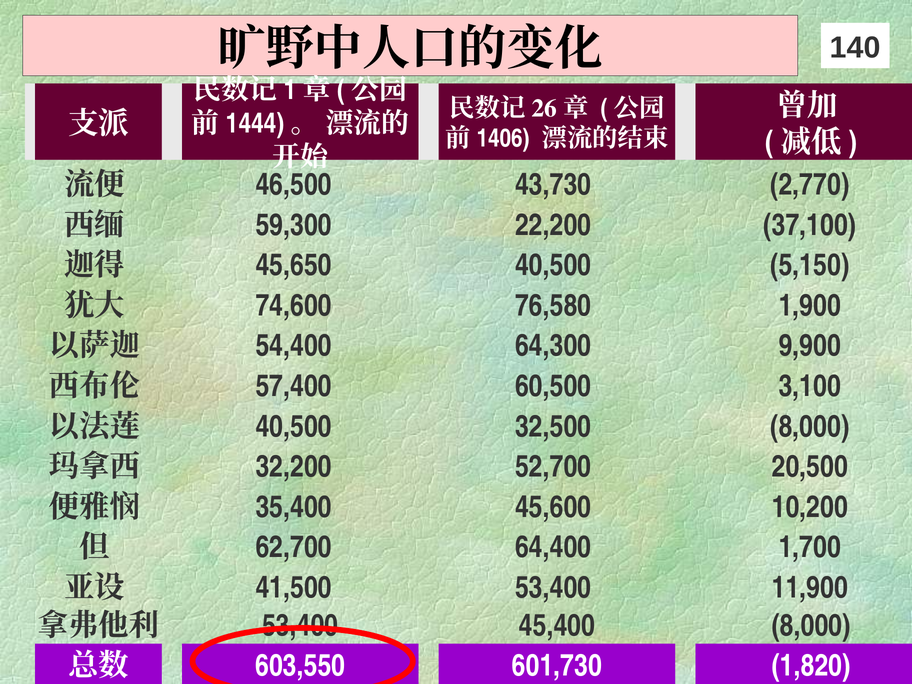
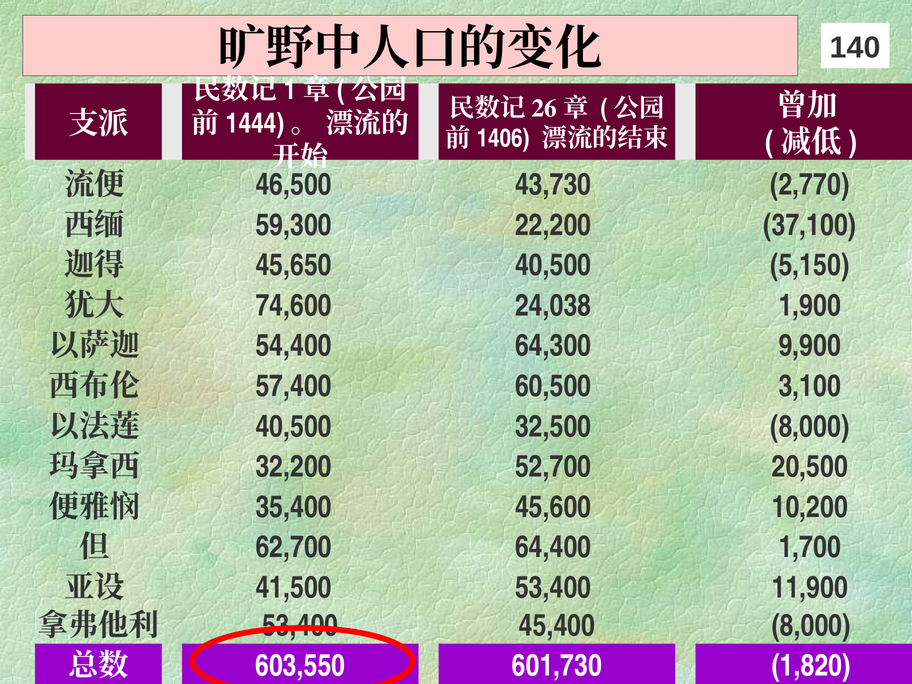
76,580: 76,580 -> 24,038 (553, 306)
